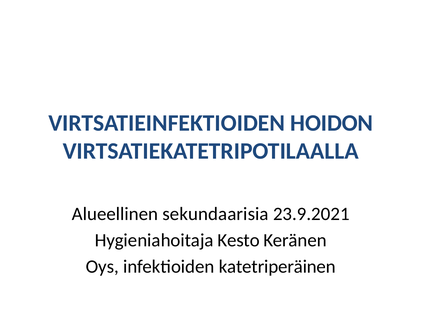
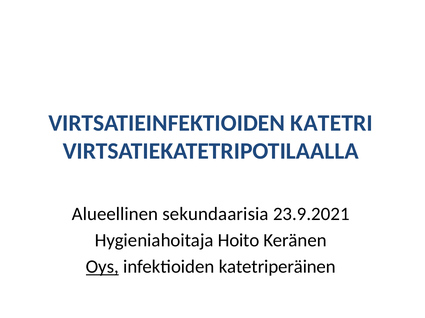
HOIDON: HOIDON -> KATETRI (332, 123)
Kesto: Kesto -> Hoito (239, 241)
Oys underline: none -> present (102, 267)
